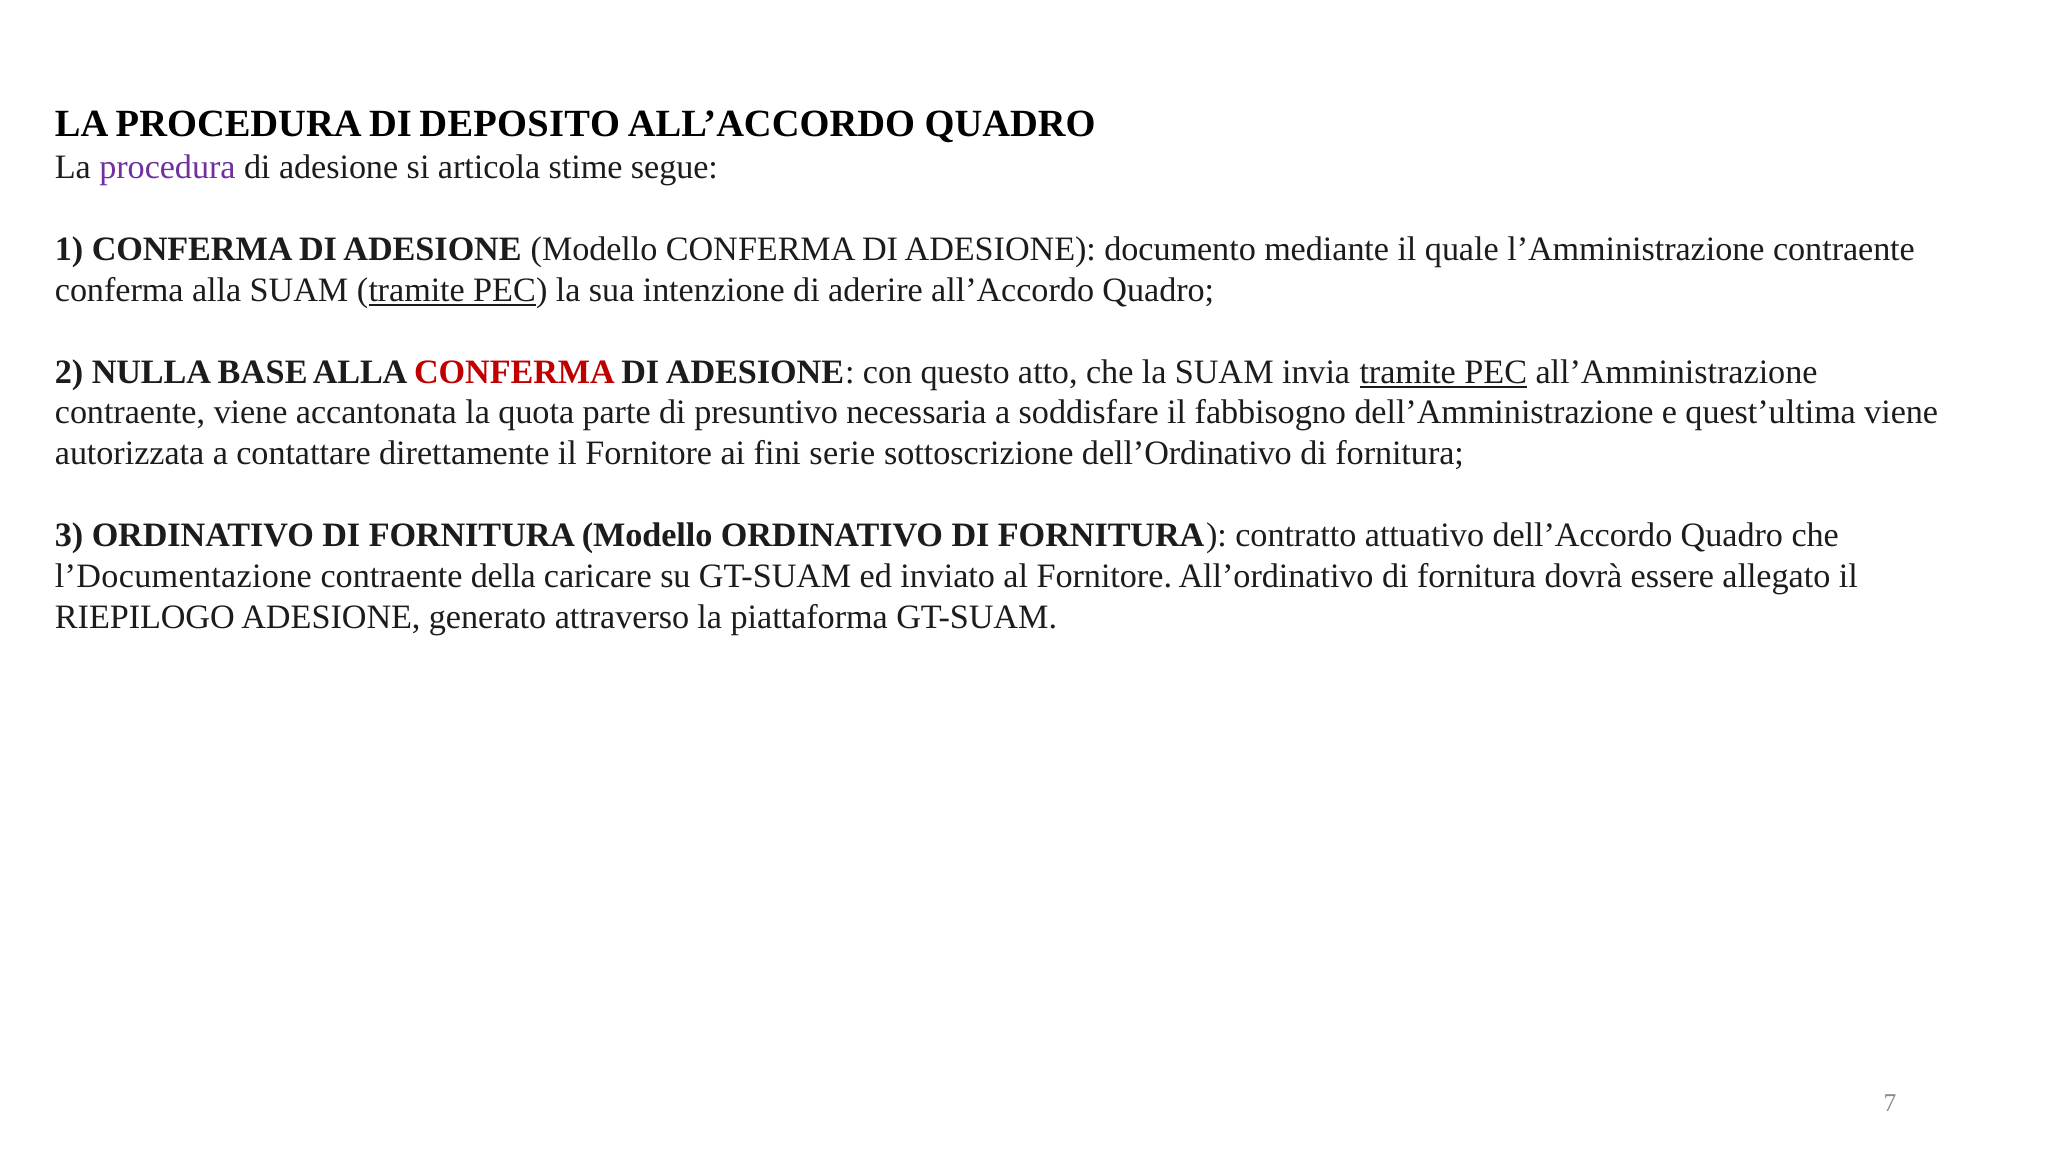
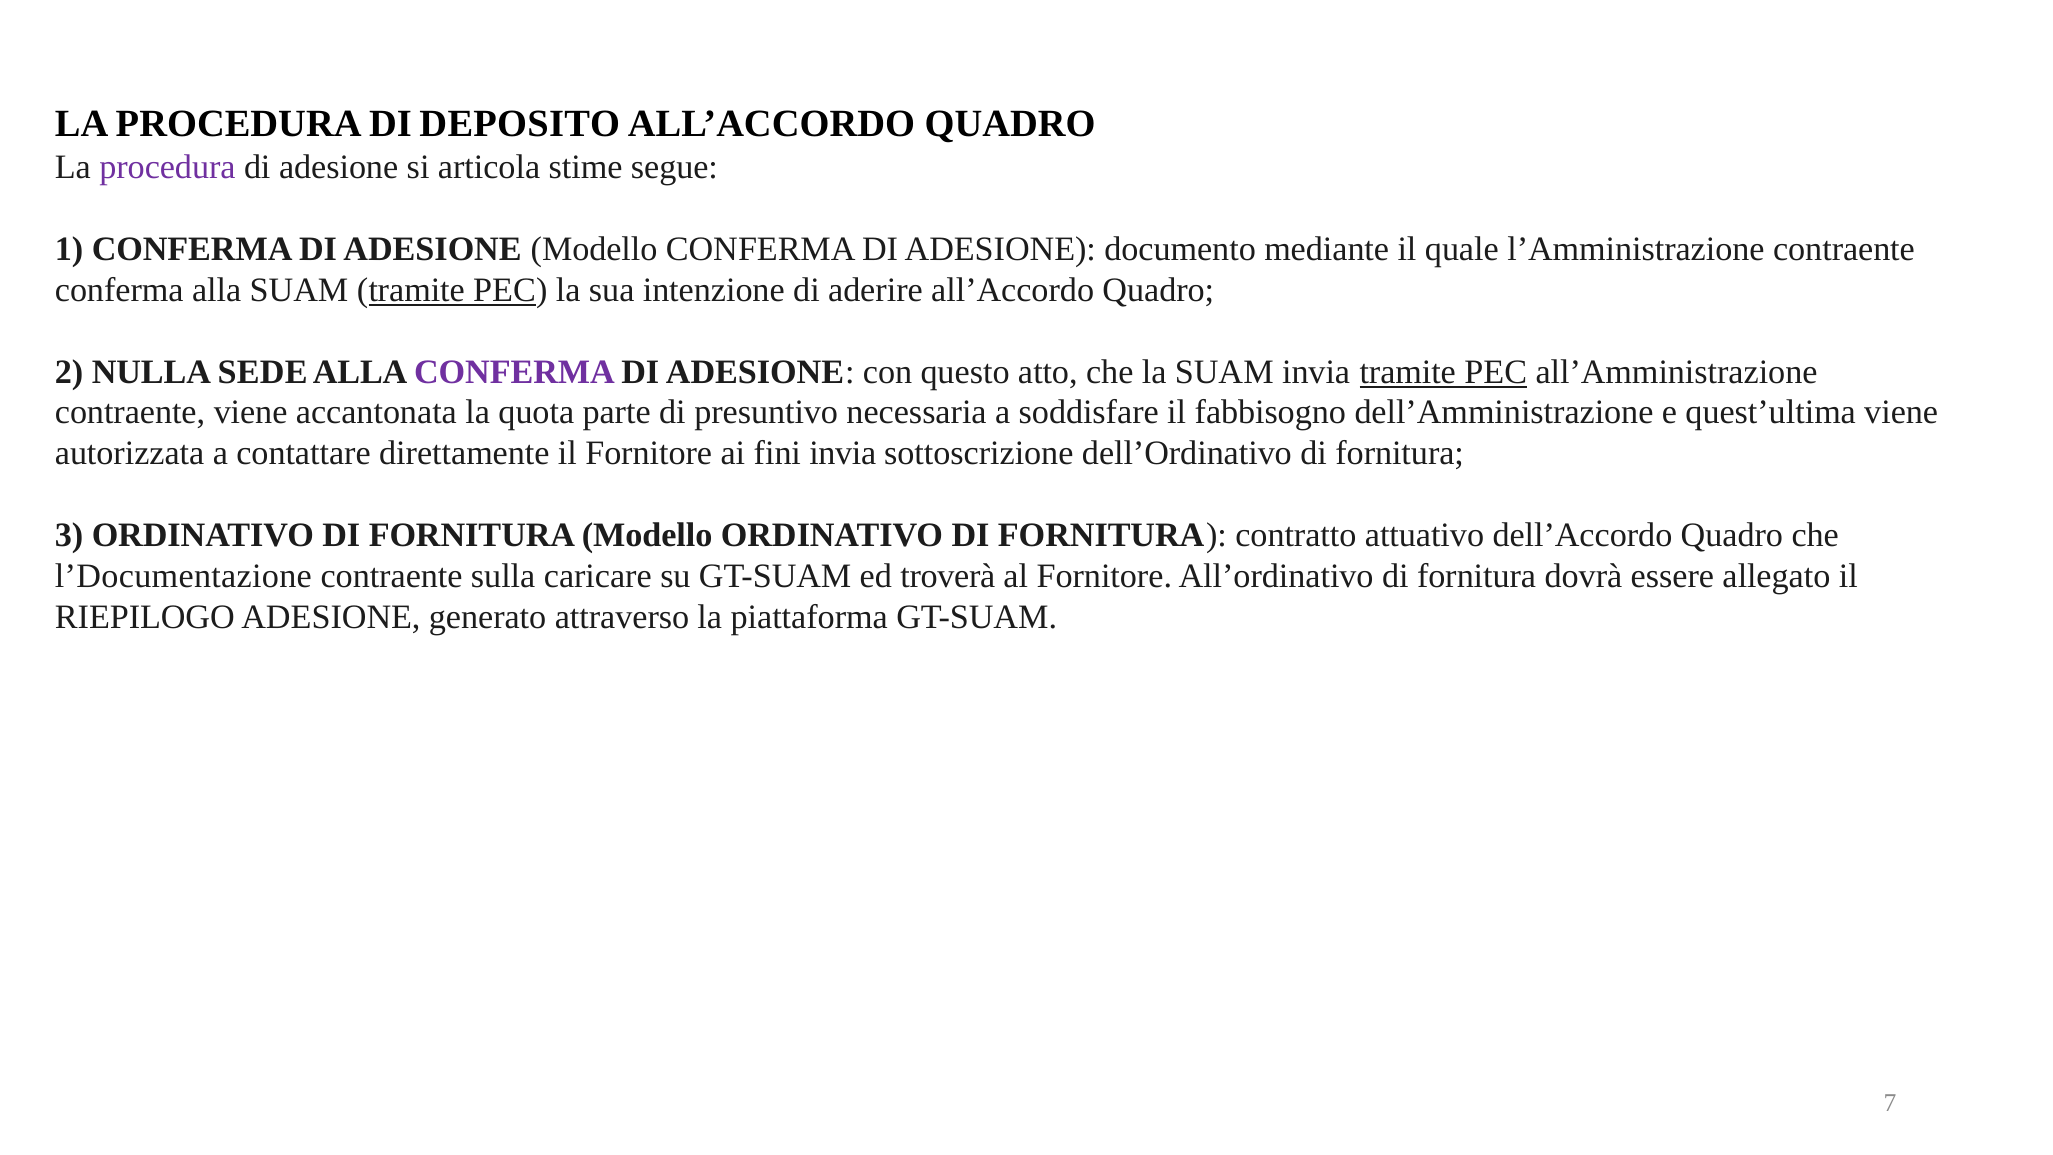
BASE: BASE -> SEDE (263, 372)
CONFERMA colour: red -> purple (514, 372)
fini serie: serie -> invia (843, 454)
della: della -> sulla (503, 577)
inviato: inviato -> troverà (948, 577)
